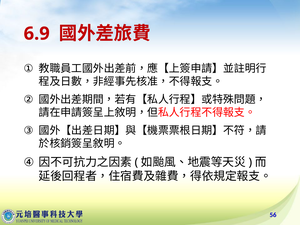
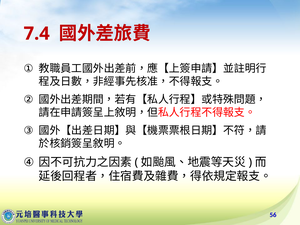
6.9: 6.9 -> 7.4 (37, 34)
